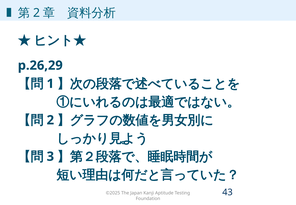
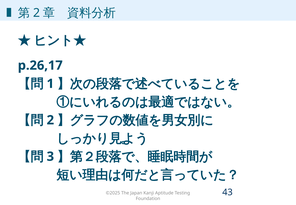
p.26,29: p.26,29 -> p.26,17 (40, 65)
